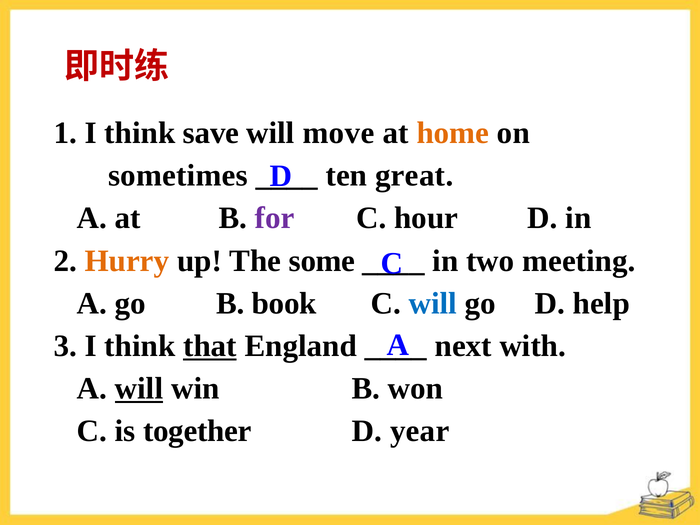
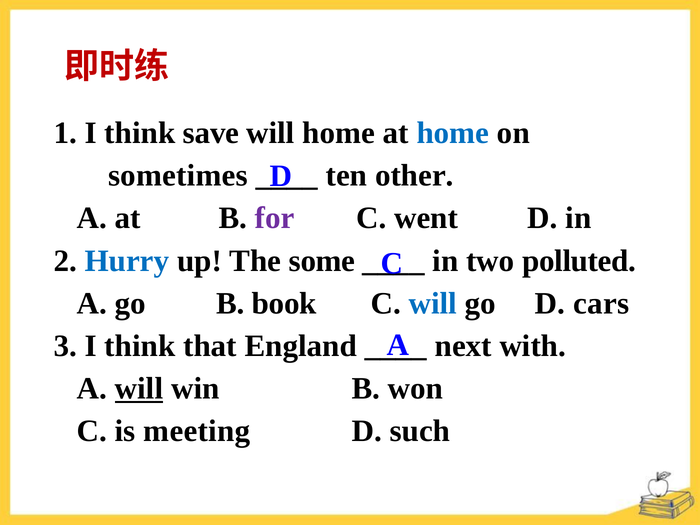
will move: move -> home (339, 133)
home colour: orange -> blue (453, 133)
great: great -> other (414, 176)
hour: hour -> went (426, 218)
Hurry colour: orange -> blue (127, 261)
meeting: meeting -> polluted (579, 261)
help: help -> cars (601, 303)
that underline: present -> none (210, 346)
together: together -> meeting (197, 431)
year: year -> such (420, 431)
